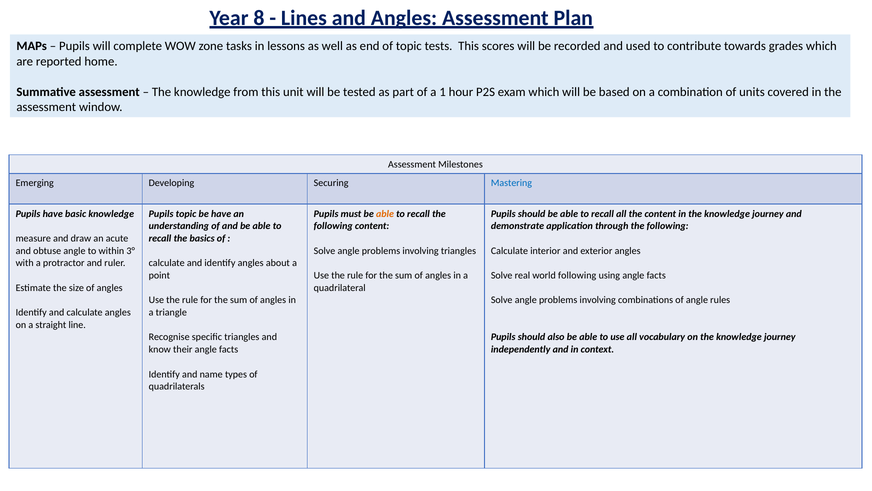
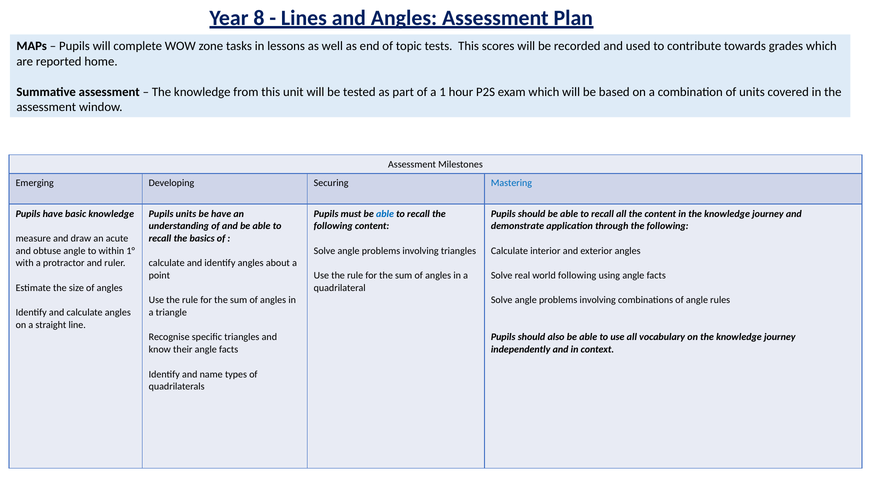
Pupils topic: topic -> units (186, 213)
able colour: orange -> blue (385, 213)
3°: 3° -> 1° (131, 250)
